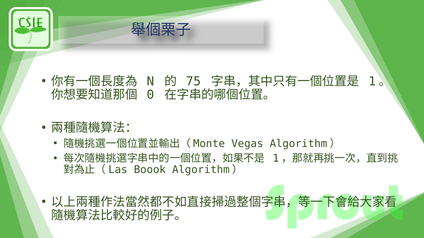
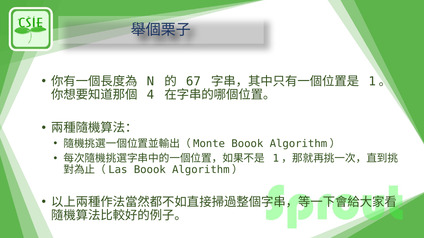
75: 75 -> 67 (193, 82)
0: 0 -> 4 (150, 95)
Vegas: Vegas -> Boook (247, 144)
